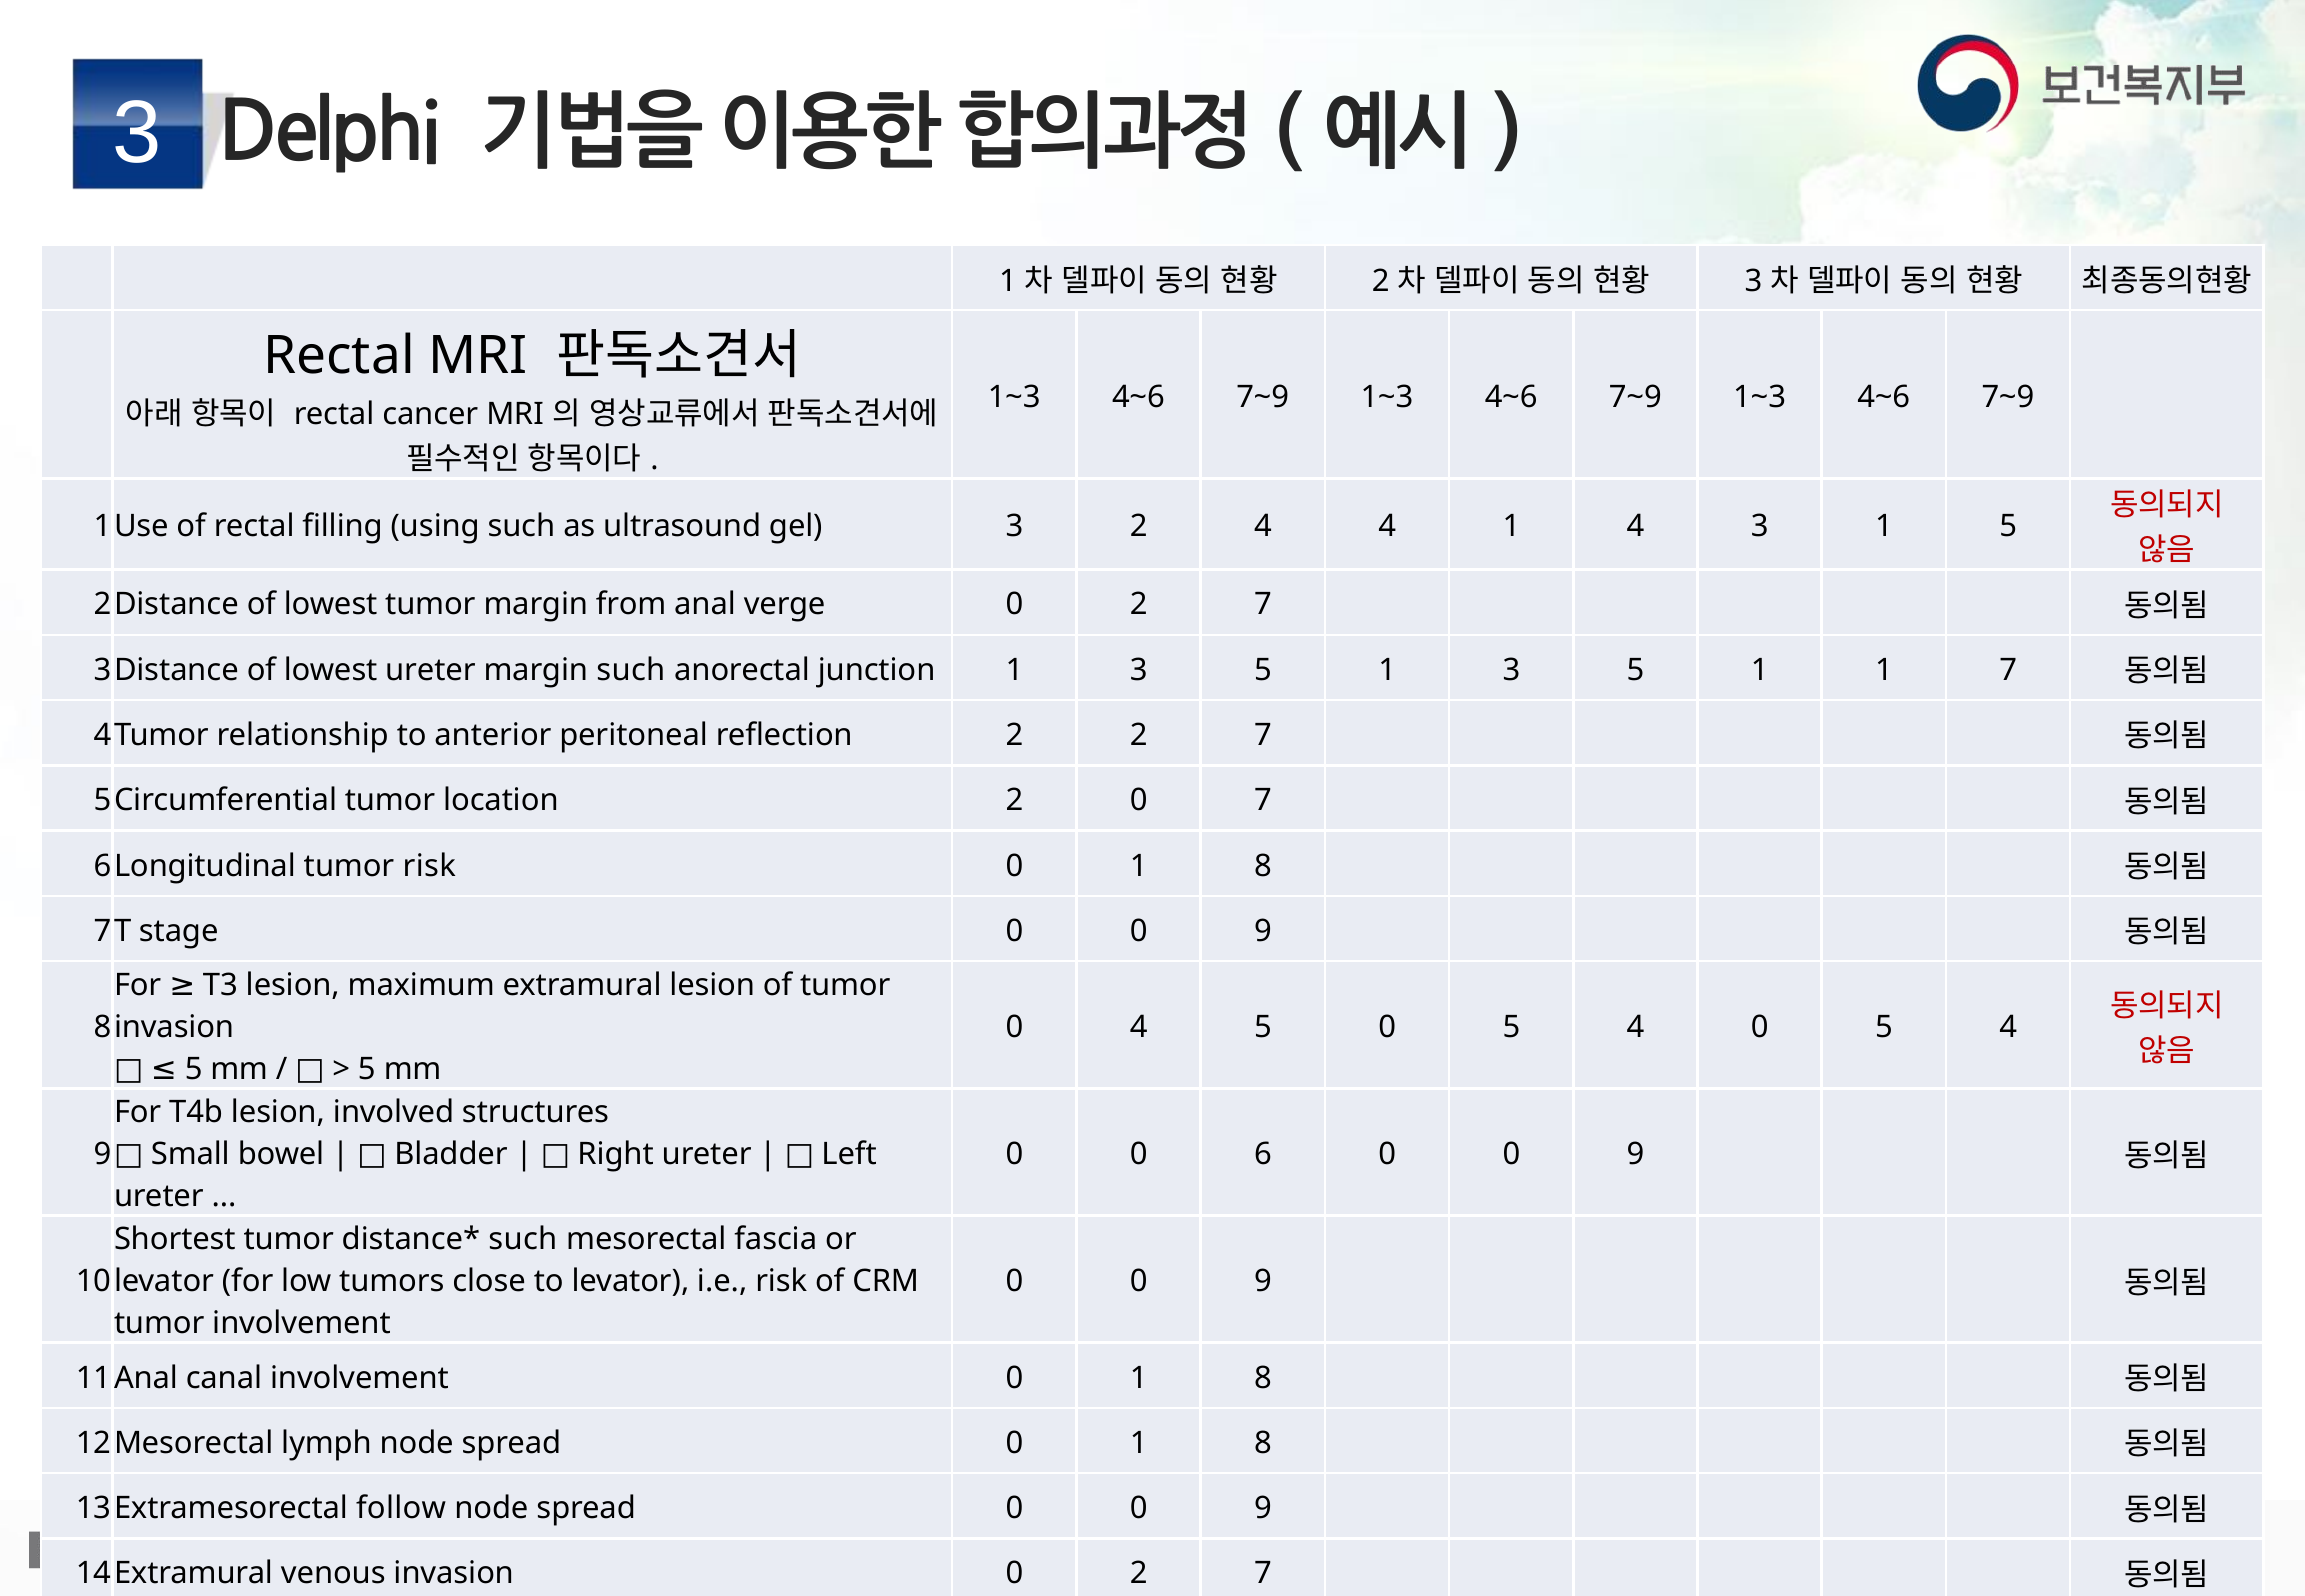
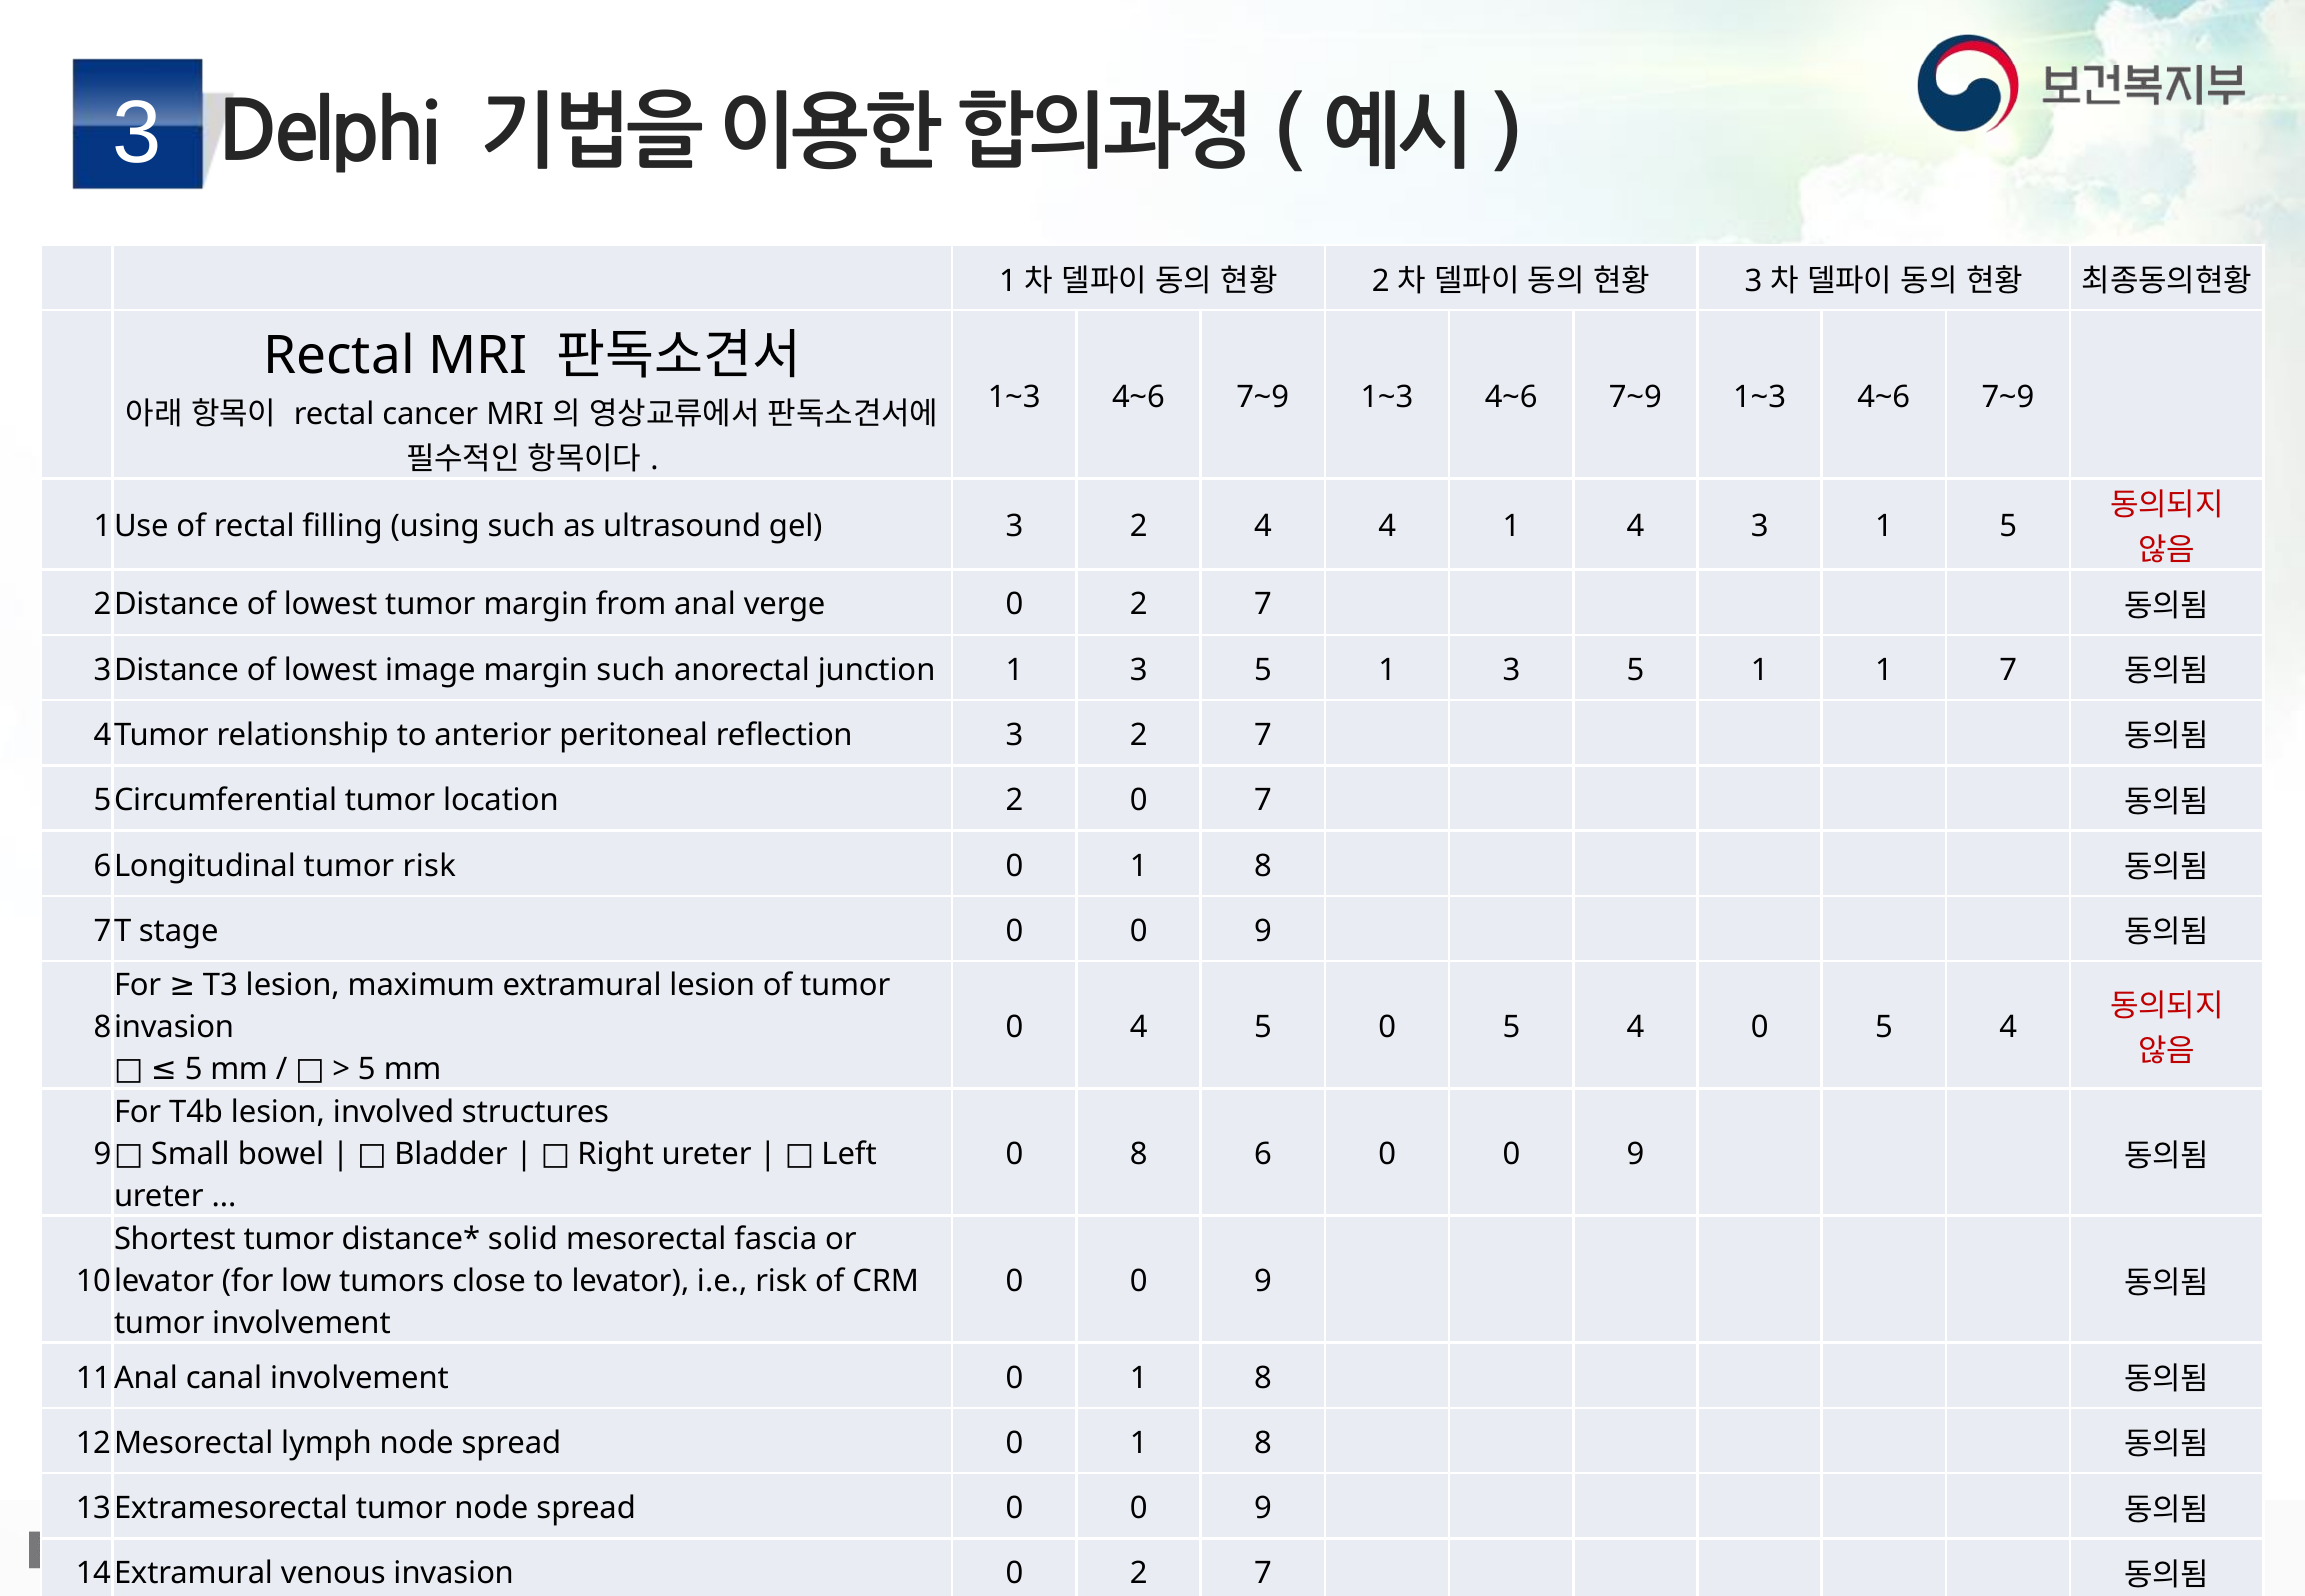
lowest ureter: ureter -> image (430, 670)
reflection 2: 2 -> 3 (1014, 735)
0: 0 -> 8 (1139, 1154)
such: such -> solid (523, 1239)
follow: follow -> tumor (401, 1508)
